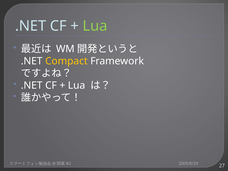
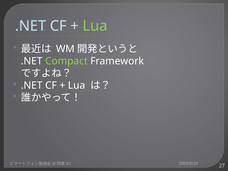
Compact colour: yellow -> light green (66, 61)
